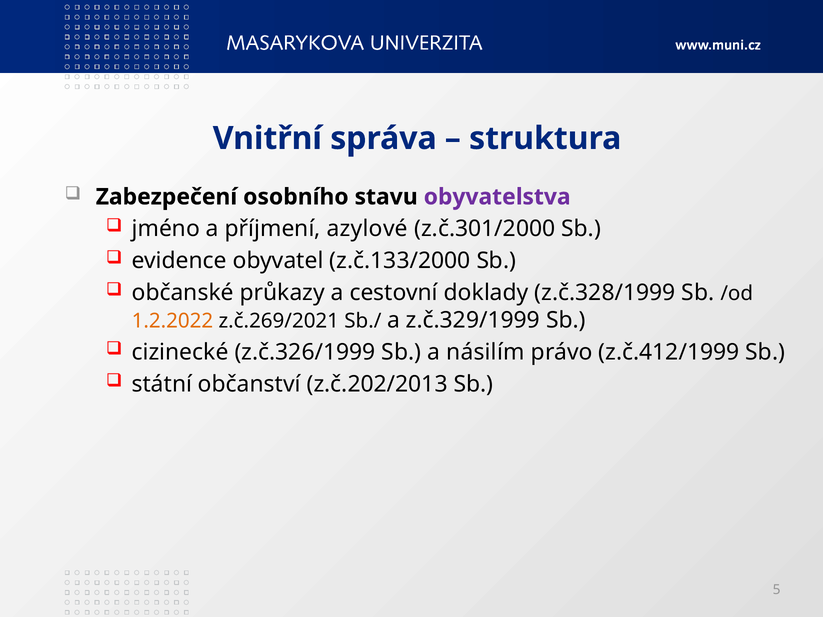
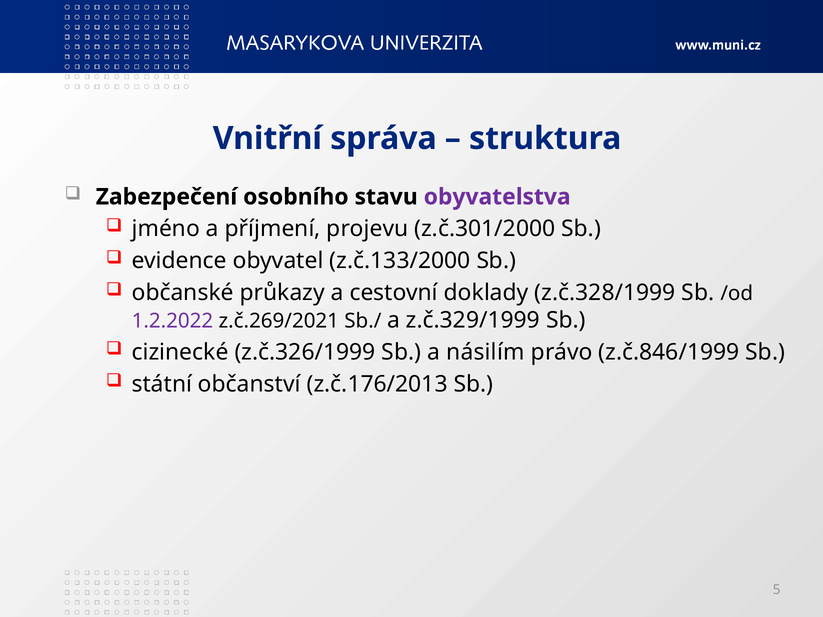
azylové: azylové -> projevu (367, 229)
1.2.2022 colour: orange -> purple (173, 321)
z.č.412/1999: z.č.412/1999 -> z.č.846/1999 (669, 352)
z.č.202/2013: z.č.202/2013 -> z.č.176/2013 (377, 384)
